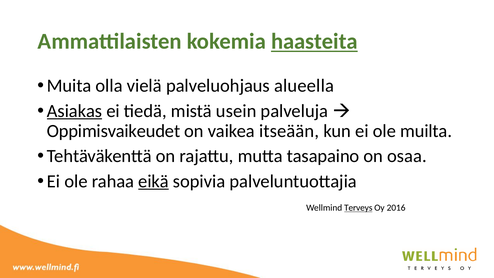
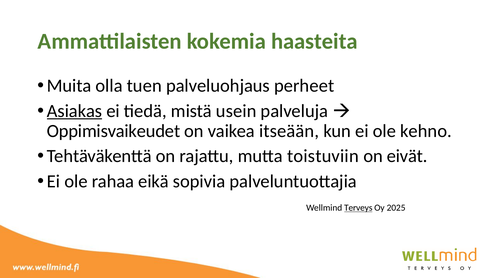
haasteita underline: present -> none (314, 41)
vielä: vielä -> tuen (144, 86)
alueella: alueella -> perheet (304, 86)
muilta: muilta -> kehno (426, 131)
tasapaino: tasapaino -> toistuviin (323, 156)
osaa: osaa -> eivät (407, 156)
eikä underline: present -> none (154, 181)
2016: 2016 -> 2025 (396, 208)
